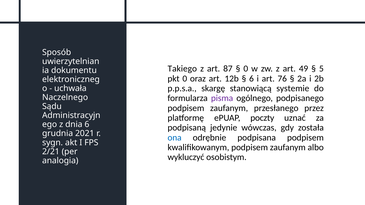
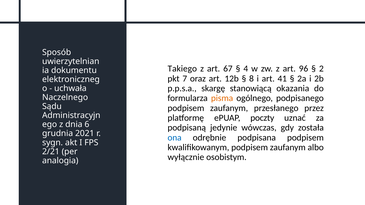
87: 87 -> 67 (228, 69)
0: 0 -> 4 (246, 69)
49: 49 -> 96 (304, 69)
5: 5 -> 2 (321, 69)
pkt 0: 0 -> 7 (185, 79)
6: 6 -> 8 (251, 79)
76: 76 -> 41 (282, 79)
systemie: systemie -> okazania (293, 88)
pisma colour: purple -> orange (222, 98)
wykluczyć: wykluczyć -> wyłącznie (186, 157)
